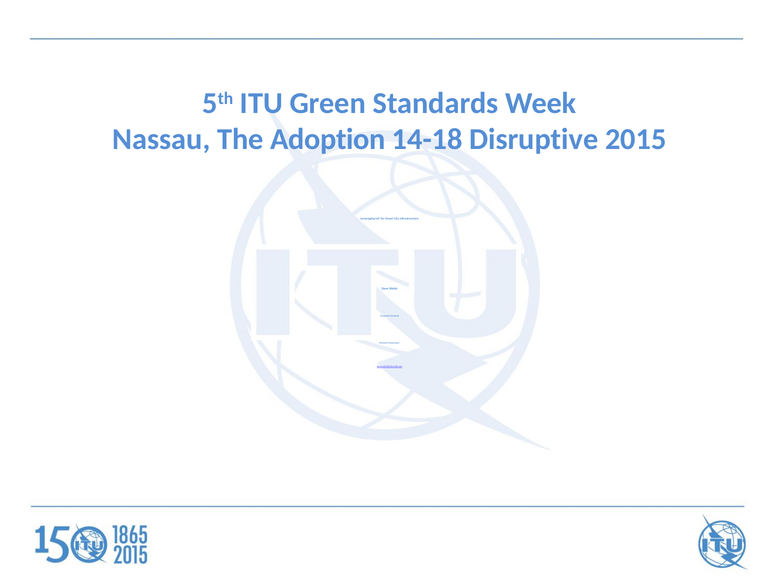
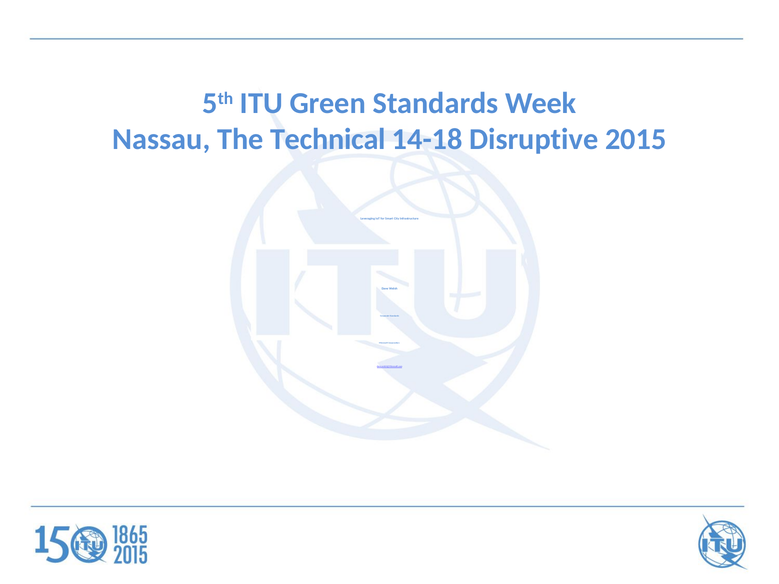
Adoption: Adoption -> Technical (328, 140)
